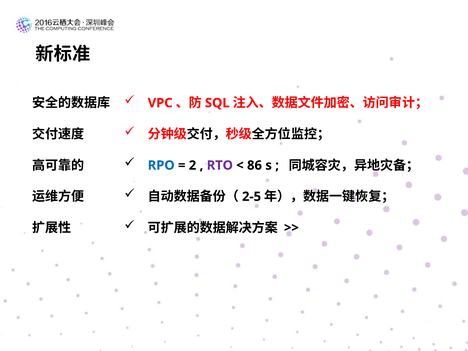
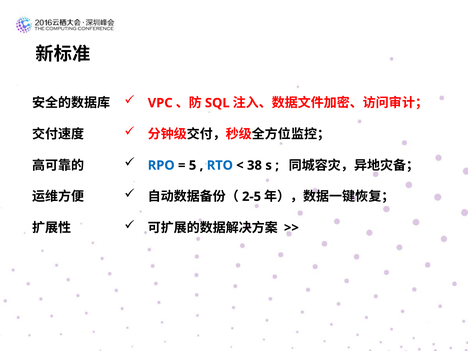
2: 2 -> 5 (193, 165)
RTO colour: purple -> blue (220, 165)
86: 86 -> 38 (254, 165)
